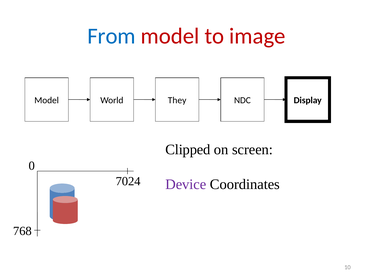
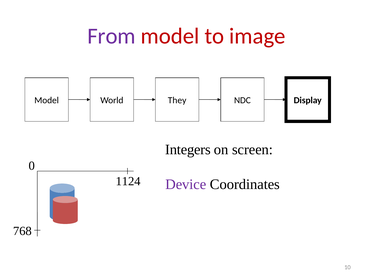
From colour: blue -> purple (111, 36)
Clipped: Clipped -> Integers (188, 149)
7024: 7024 -> 1124 (128, 181)
